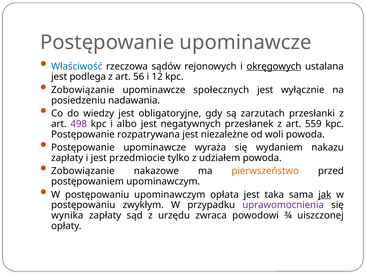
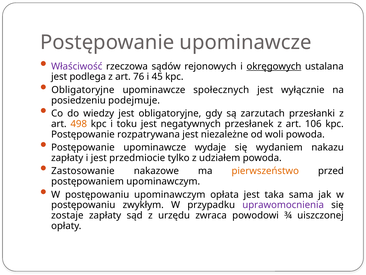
Właściwość colour: blue -> purple (77, 66)
56: 56 -> 76 (139, 77)
12: 12 -> 45 (157, 77)
Zobowiązanie: Zobowiązanie -> Obligatoryjne (83, 90)
nadawania: nadawania -> podejmuje (134, 100)
498 colour: purple -> orange (79, 124)
albo: albo -> toku (127, 124)
559: 559 -> 106 (313, 124)
wyraża: wyraża -> wydaje (210, 147)
Zobowiązanie: Zobowiązanie -> Zastosowanie (83, 171)
jak underline: present -> none (325, 194)
wynika: wynika -> zostaje (67, 215)
